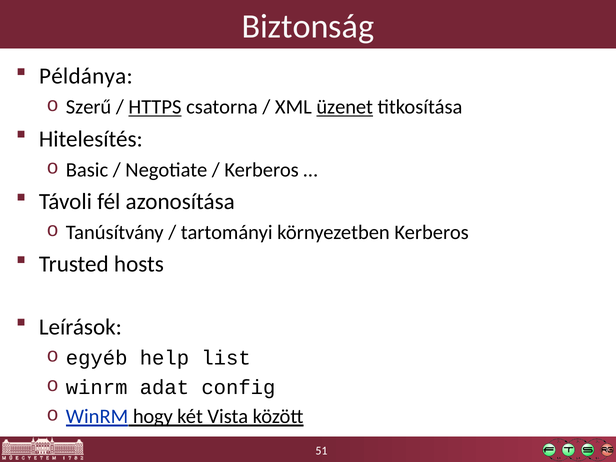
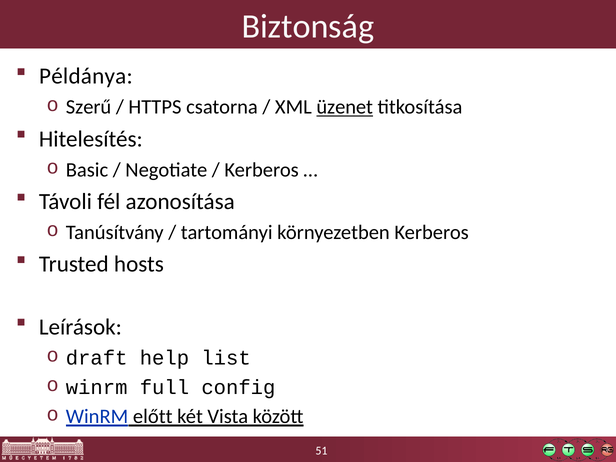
HTTPS underline: present -> none (155, 107)
egyéb: egyéb -> draft (97, 358)
adat: adat -> full (164, 387)
hogy: hogy -> előtt (153, 417)
